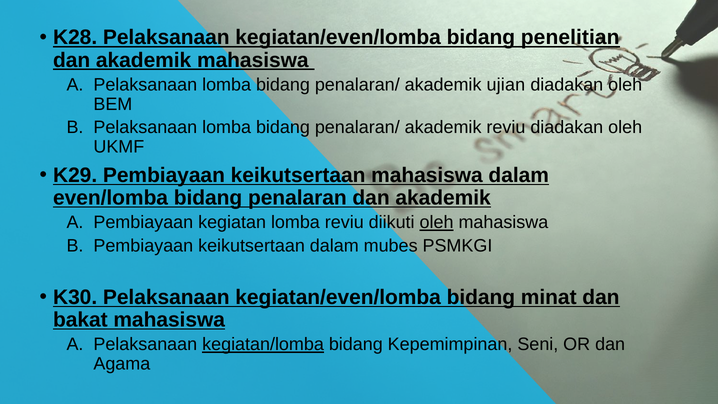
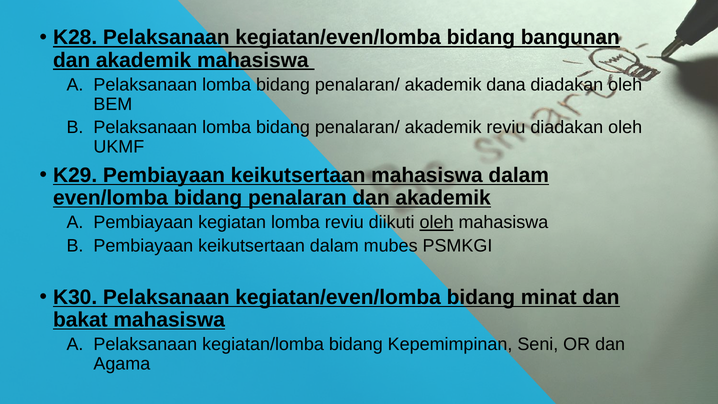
penelitian: penelitian -> bangunan (570, 38)
ujian: ujian -> dana (506, 85)
kegiatan/lomba underline: present -> none (263, 344)
